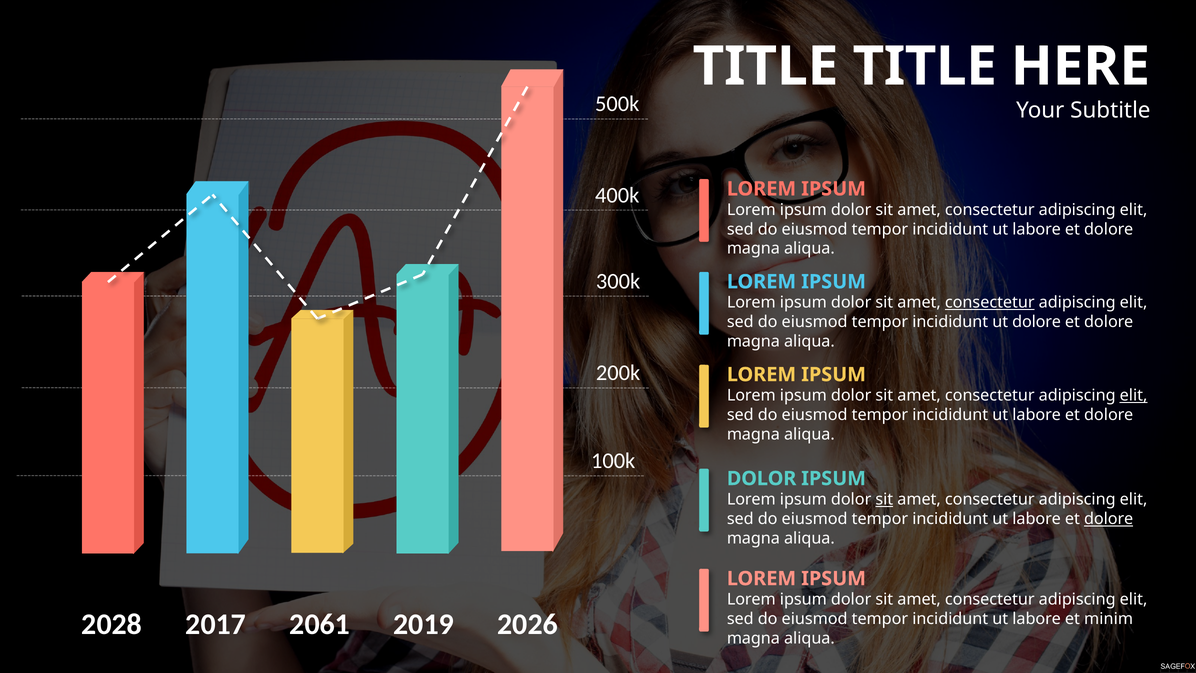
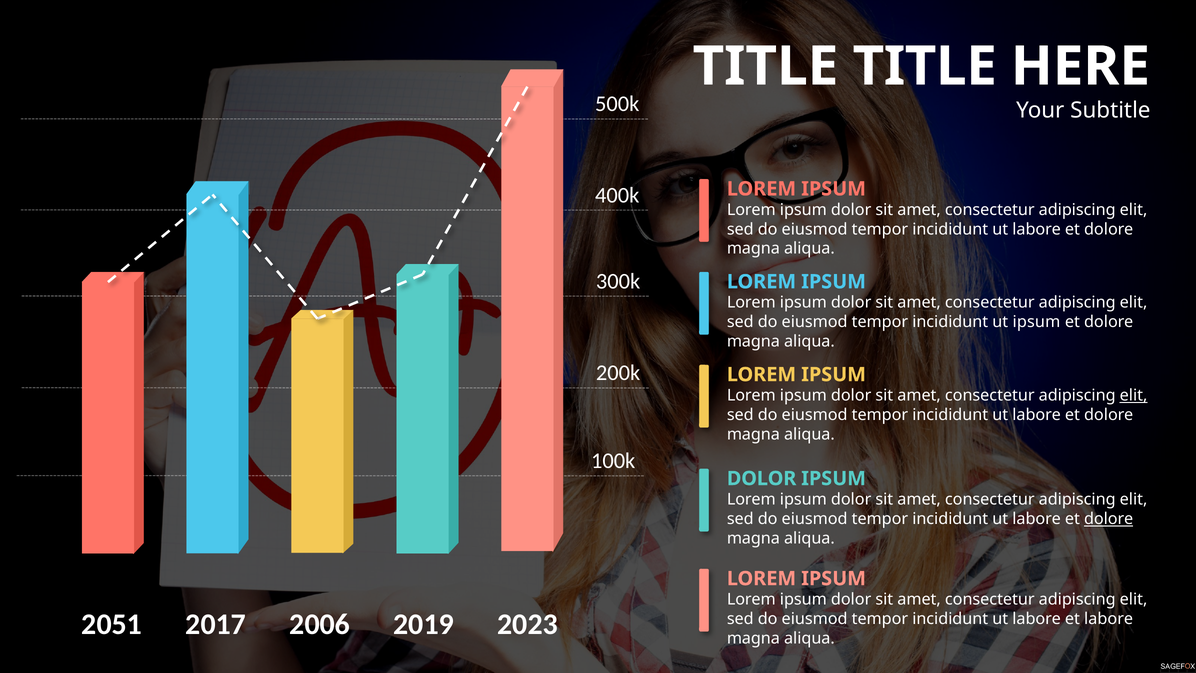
consectetur underline: present -> none (990, 302)
ut dolore: dolore -> ipsum (1036, 322)
sit underline: present -> none (884, 499)
2028: 2028 -> 2051 (112, 624)
2061: 2061 -> 2006 (320, 624)
2026: 2026 -> 2023 (528, 624)
et minim: minim -> labore (1109, 619)
